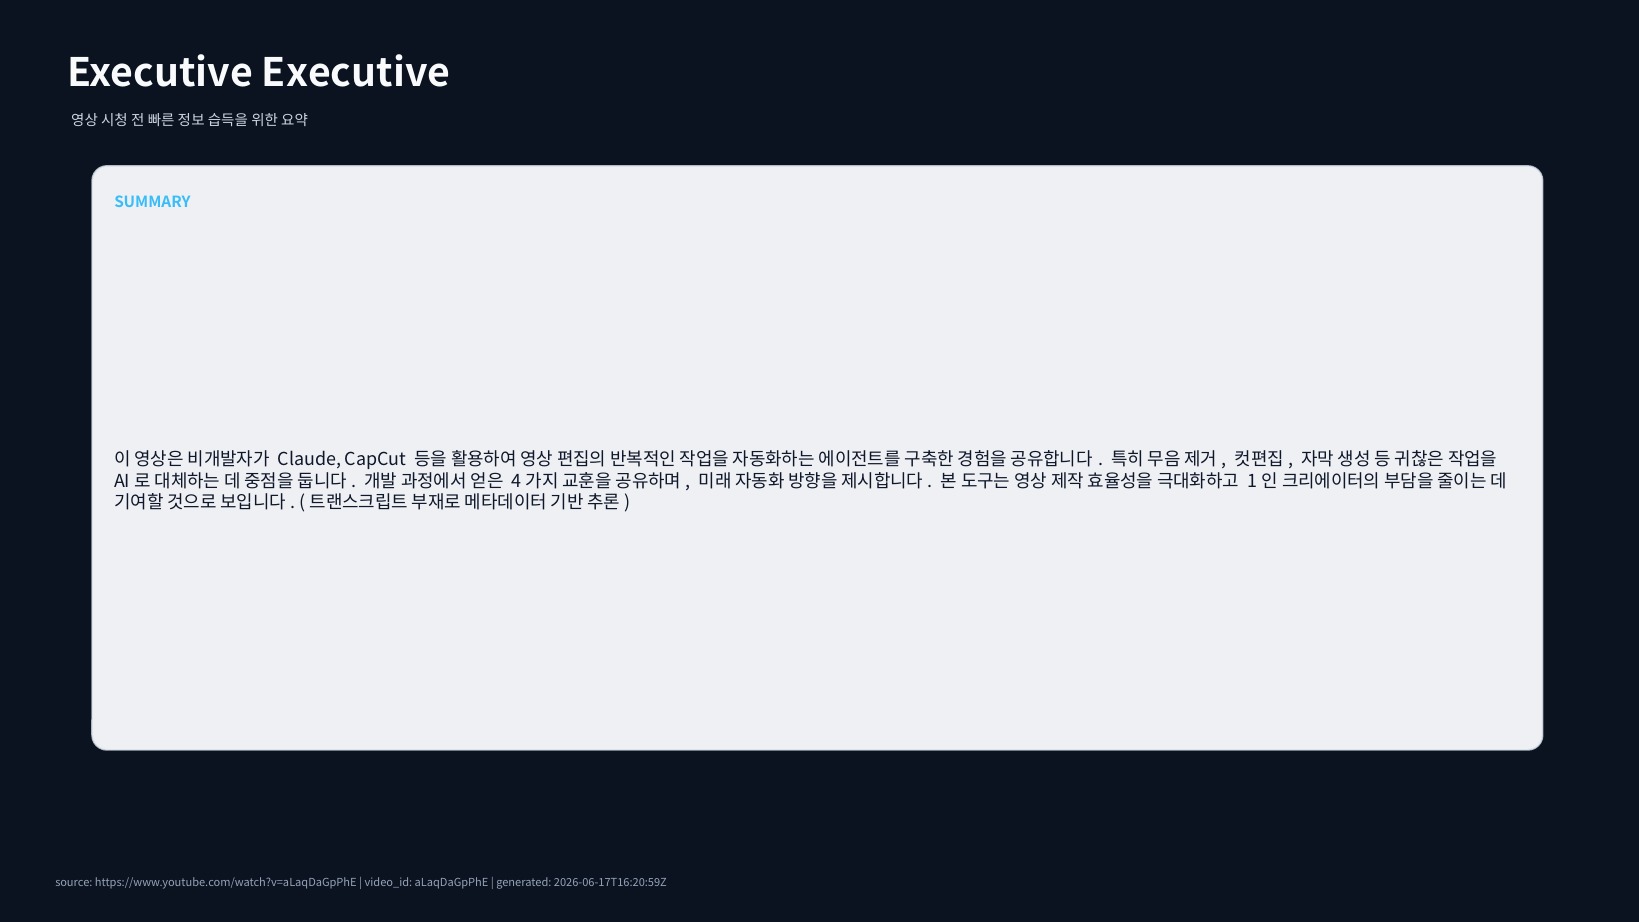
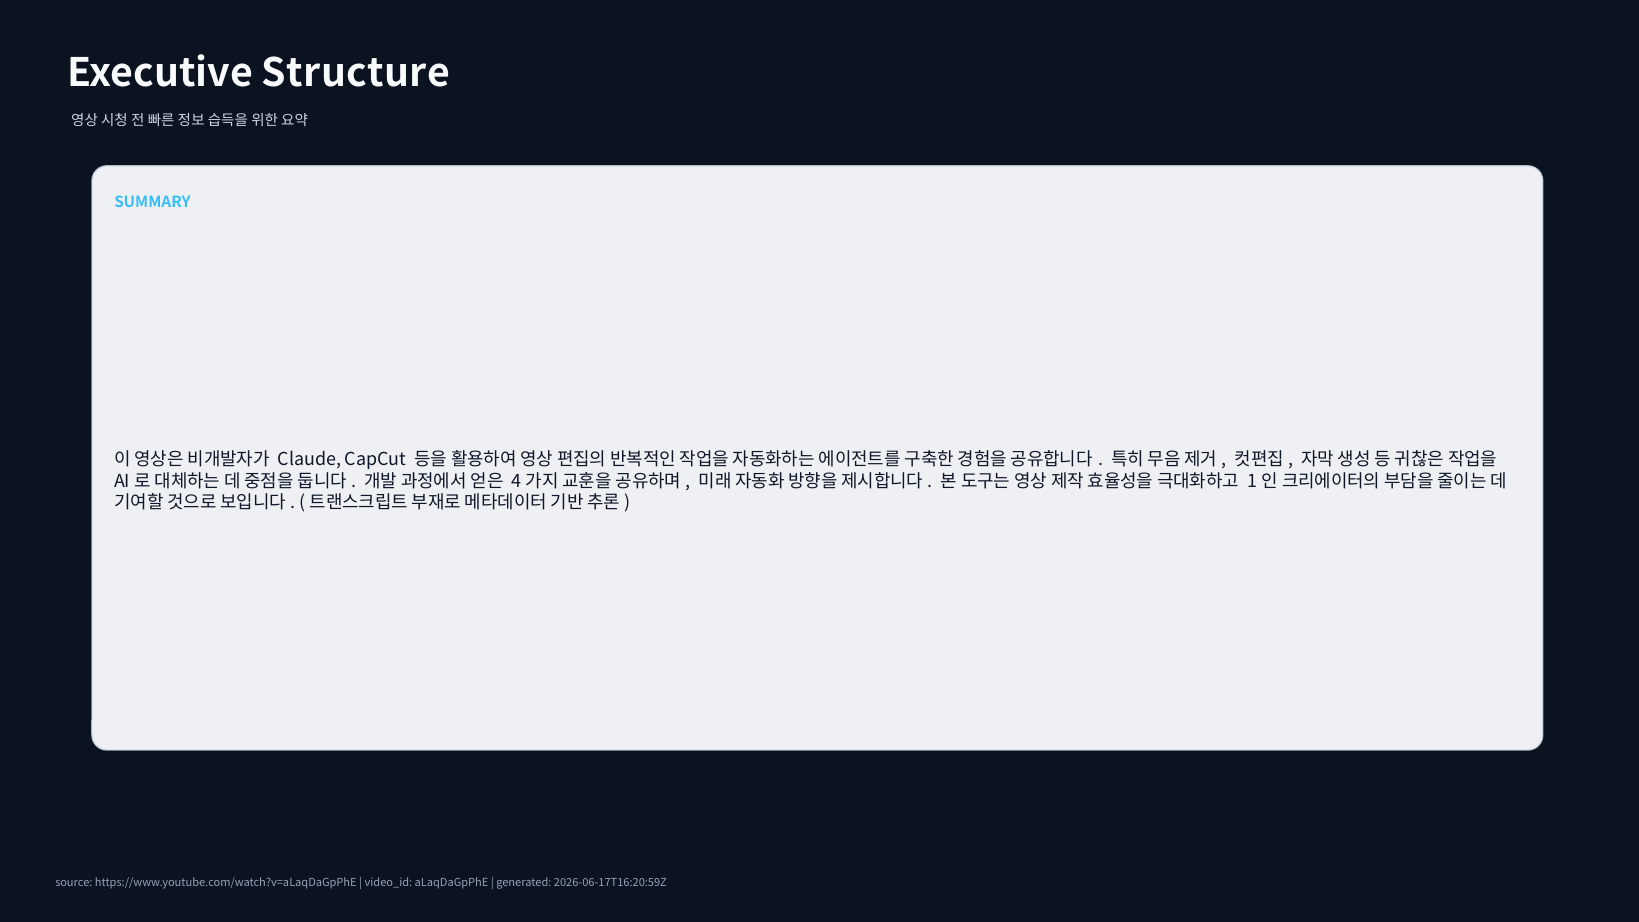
Executive Executive: Executive -> Structure (356, 73)
